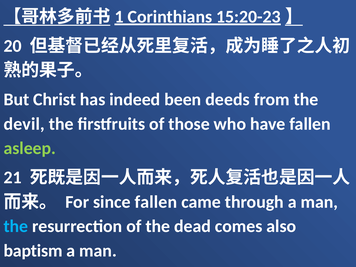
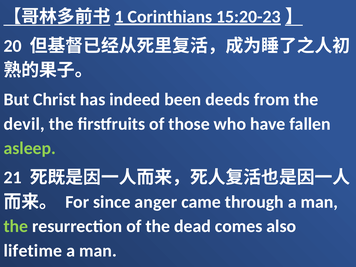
since fallen: fallen -> anger (156, 202)
the colour: light blue -> light green (16, 226)
baptism: baptism -> lifetime (33, 251)
